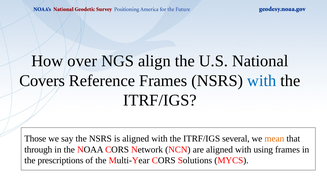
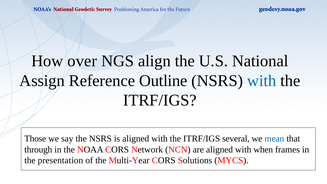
Covers: Covers -> Assign (42, 81)
Reference Frames: Frames -> Outline (163, 81)
mean colour: orange -> blue (274, 139)
using: using -> when (263, 150)
prescriptions: prescriptions -> presentation (60, 160)
